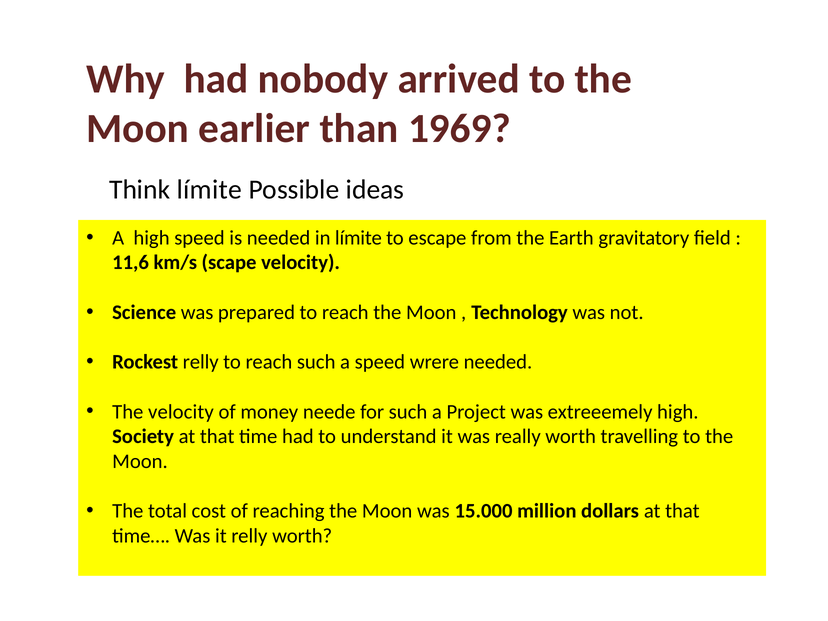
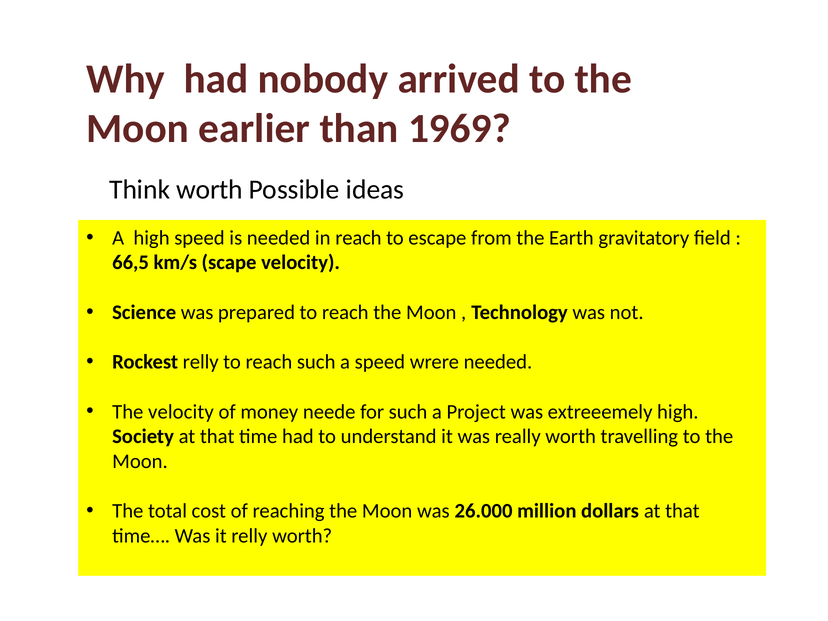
Think límite: límite -> worth (210, 190)
in límite: límite -> reach (358, 238)
11,6: 11,6 -> 66,5 (131, 263)
15.000: 15.000 -> 26.000 (484, 511)
